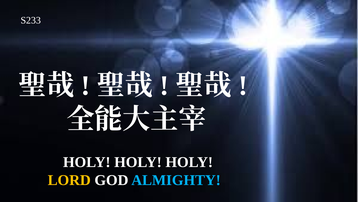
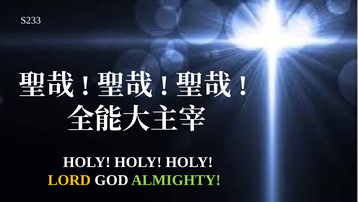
ALMIGHTY colour: light blue -> light green (176, 180)
